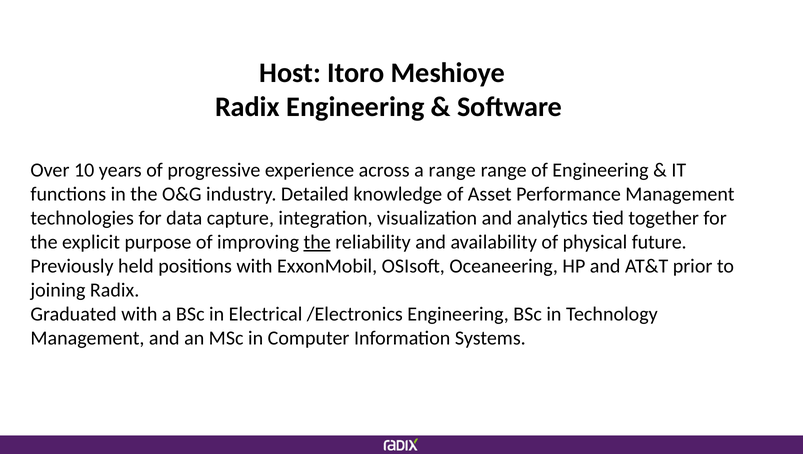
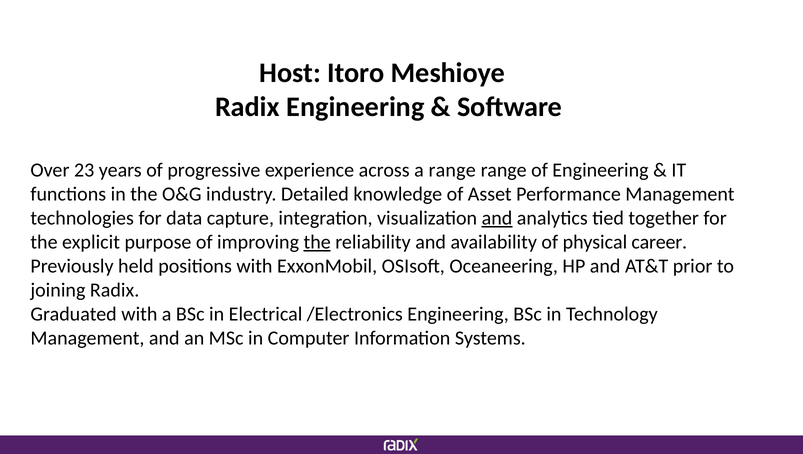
10: 10 -> 23 (84, 170)
and underline: none -> present (497, 218)
future: future -> career (659, 242)
